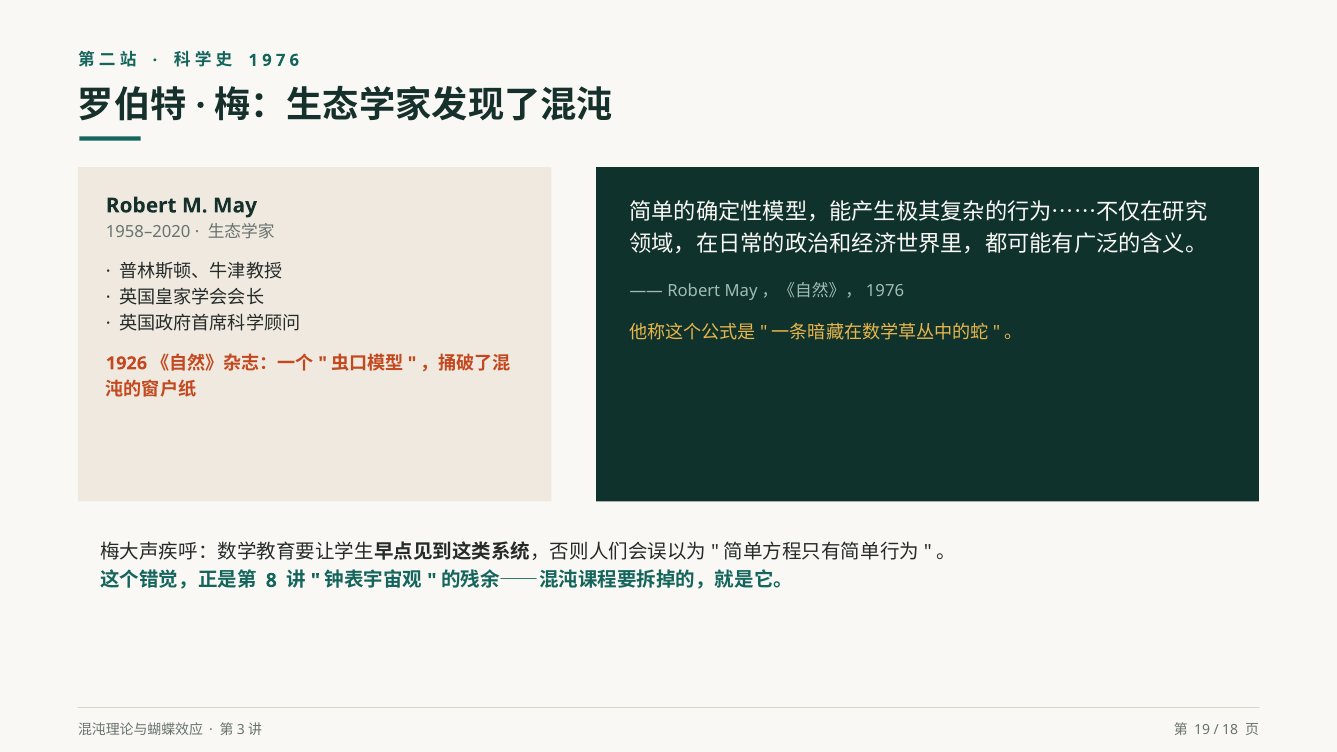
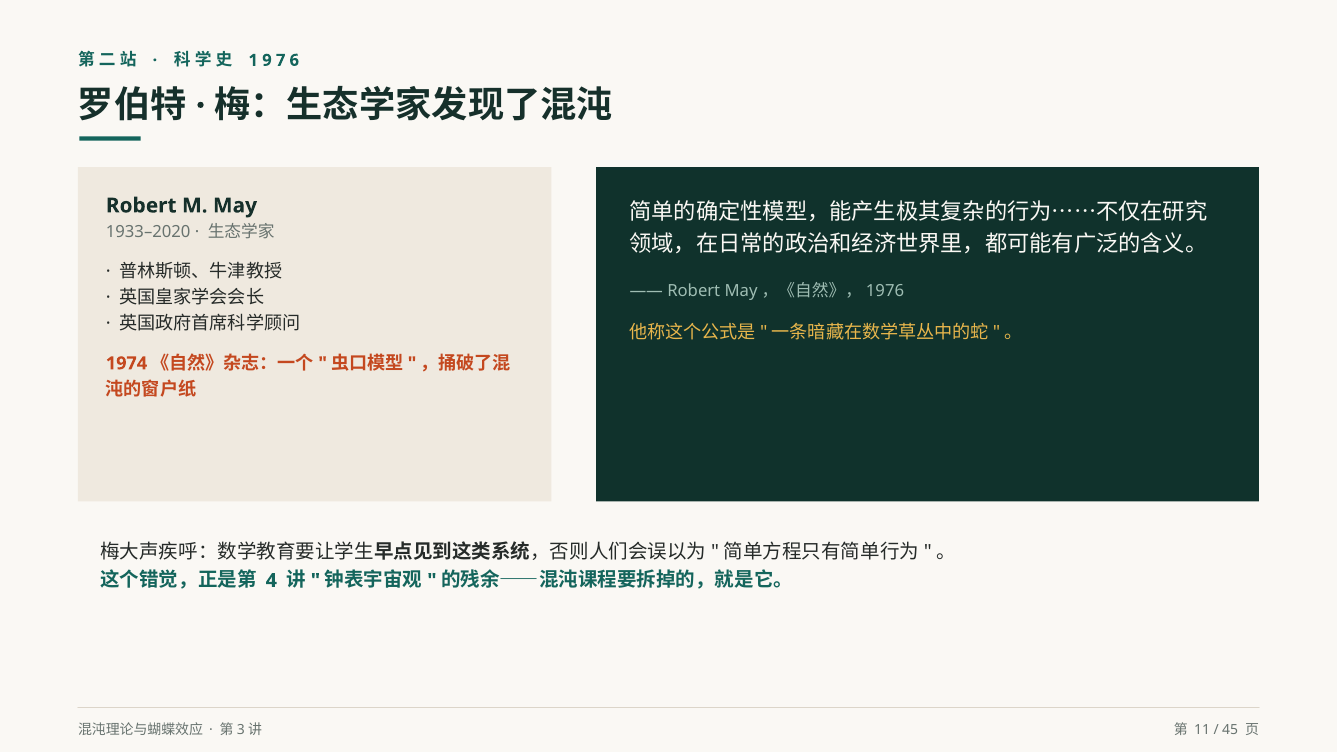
1958–2020: 1958–2020 -> 1933–2020 (148, 232)
1926: 1926 -> 1974 (127, 363)
8: 8 -> 4 (271, 581)
19: 19 -> 11 (1202, 730)
18: 18 -> 45 (1230, 730)
